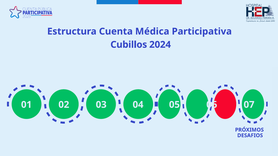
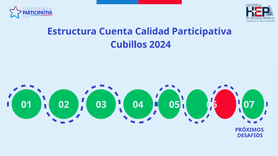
Médica: Médica -> Calidad (152, 31)
